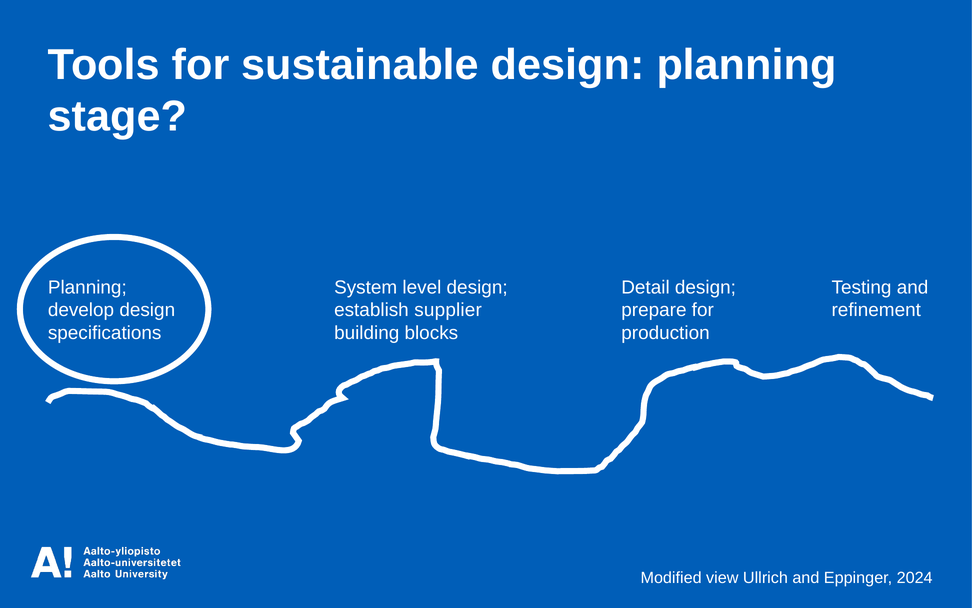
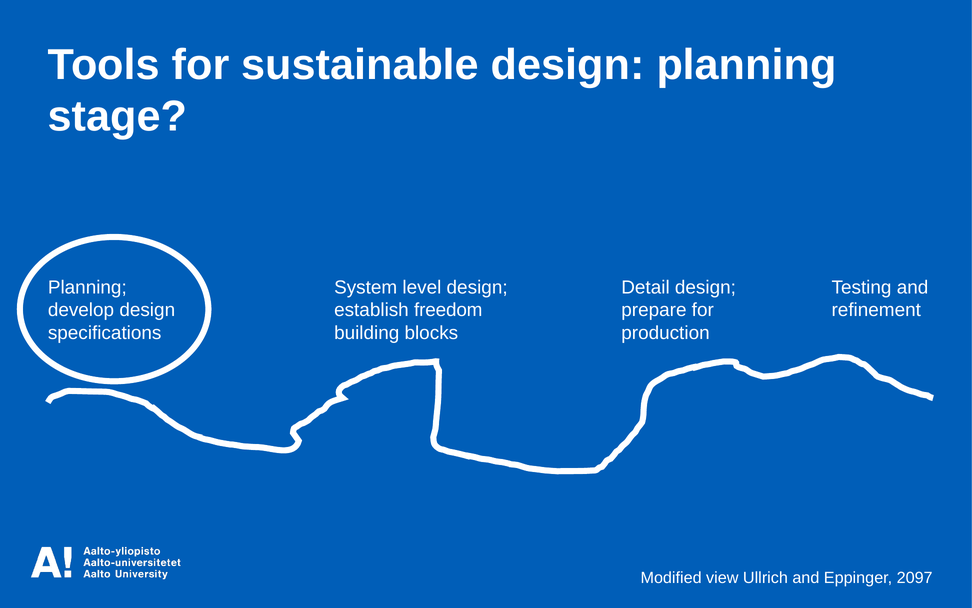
supplier: supplier -> freedom (448, 310)
2024: 2024 -> 2097 (915, 578)
